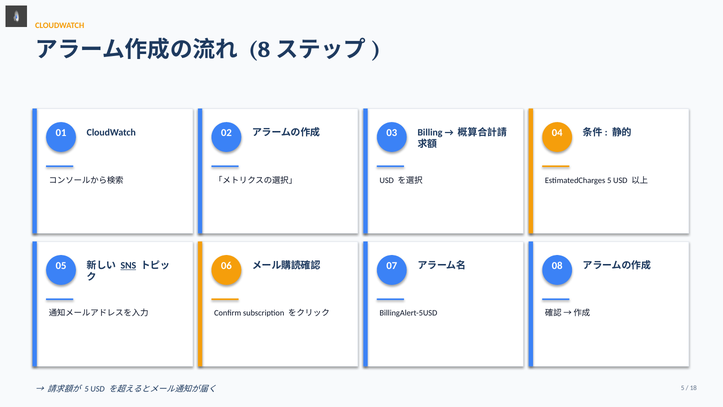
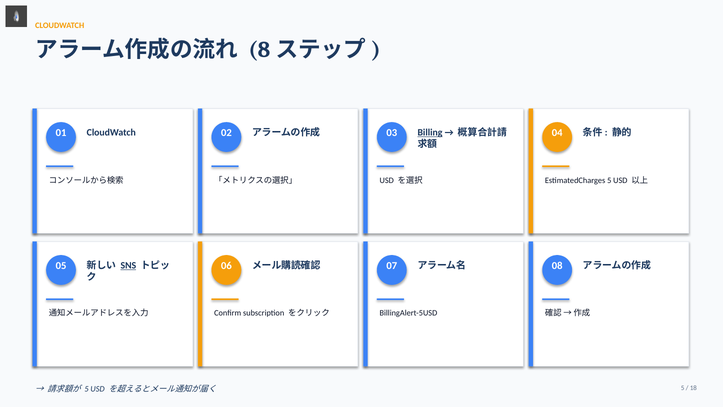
Billing underline: none -> present (430, 132)
